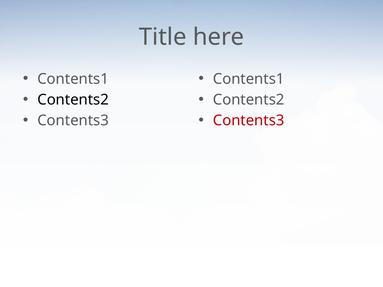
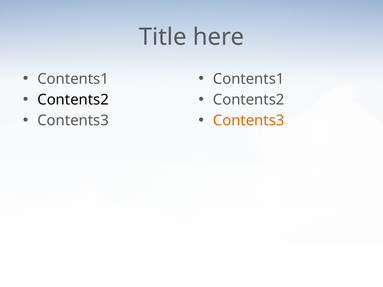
Contents3 colour: red -> orange (249, 121)
